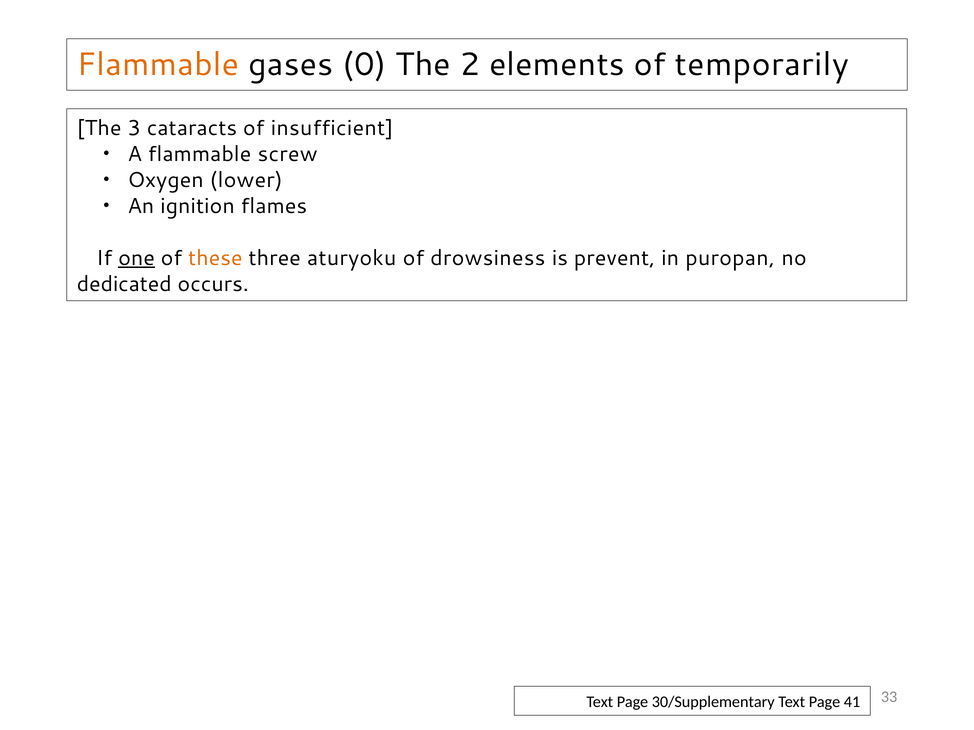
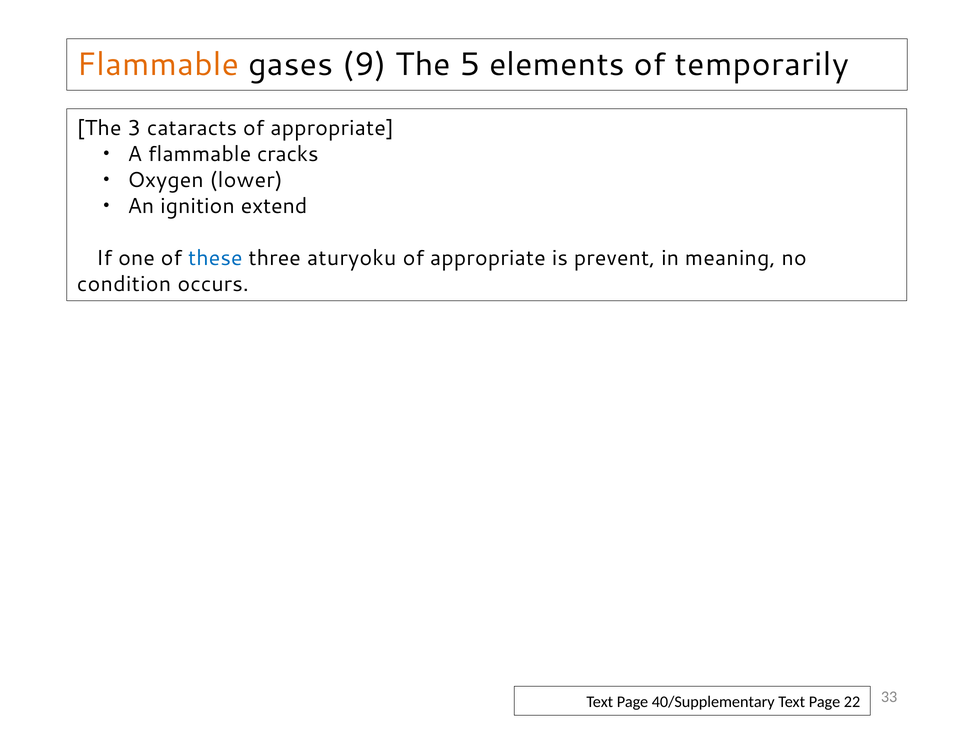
0: 0 -> 9 (364, 64)
2: 2 -> 5 (470, 64)
insufficient: insufficient -> appropriate (332, 128)
screw: screw -> cracks (288, 154)
flames: flames -> extend (274, 206)
one underline: present -> none (137, 258)
these colour: orange -> blue (215, 258)
drowsiness: drowsiness -> appropriate (488, 258)
puropan: puropan -> meaning (730, 258)
dedicated: dedicated -> condition (124, 284)
30/Supplementary: 30/Supplementary -> 40/Supplementary (713, 702)
41: 41 -> 22 (852, 702)
